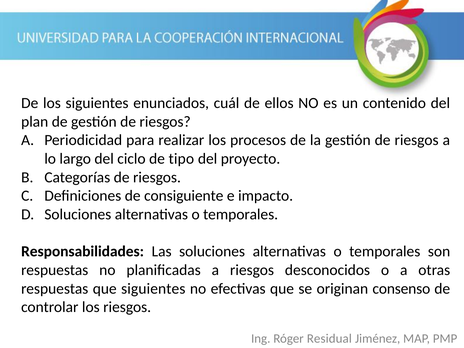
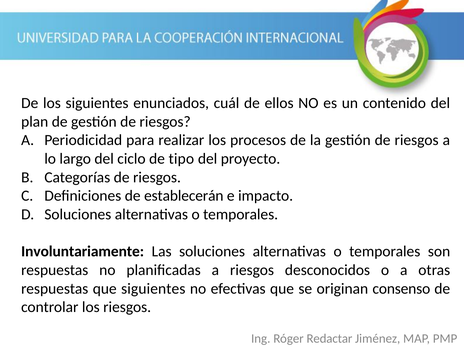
consiguiente: consiguiente -> establecerán (184, 196)
Responsabilidades: Responsabilidades -> Involuntariamente (83, 252)
Residual: Residual -> Redactar (329, 338)
